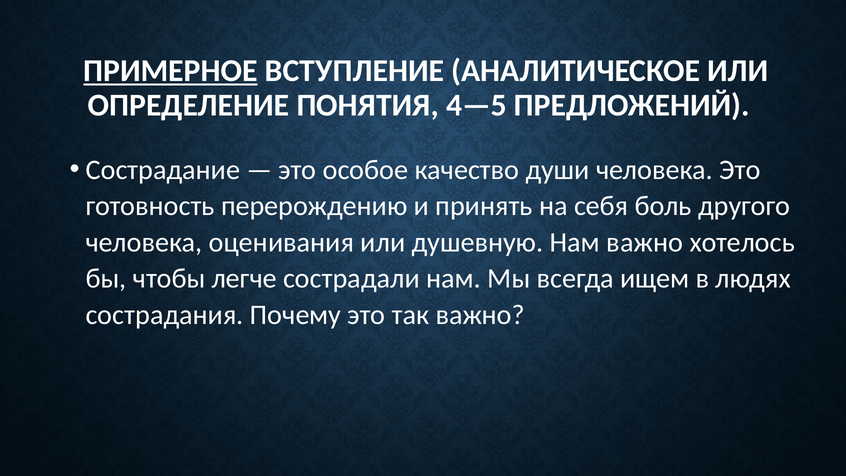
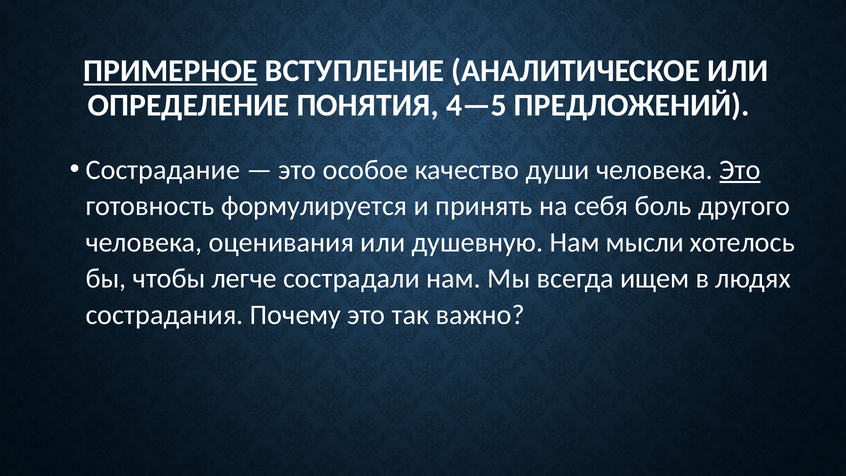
Это underline: none -> present (740, 170)
перерождению: перерождению -> формулируется (314, 206)
Нам важно: важно -> мысли (645, 242)
